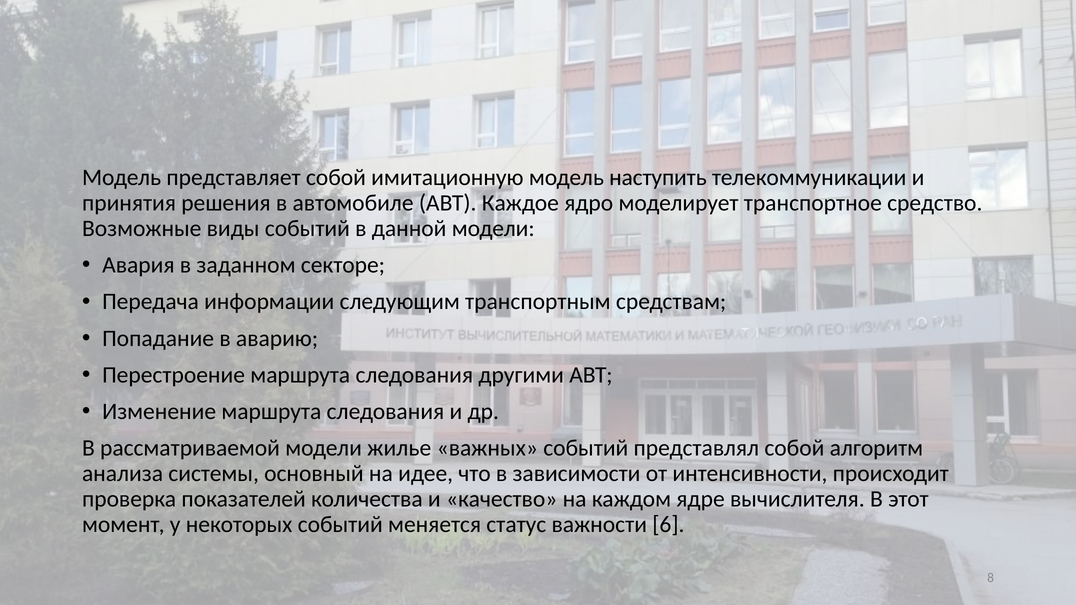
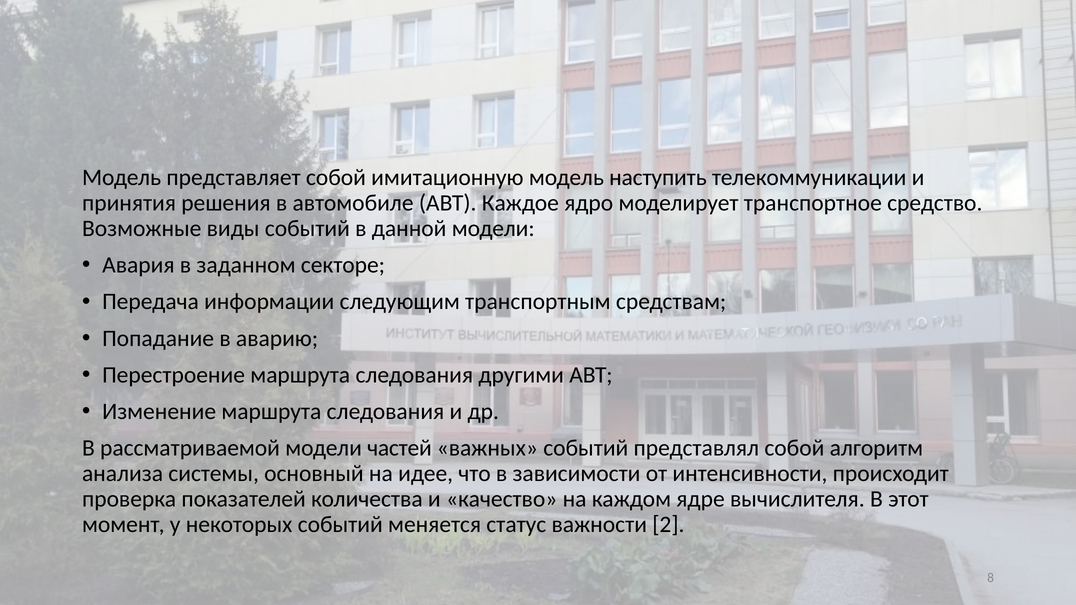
жилье: жилье -> частей (399, 448)
6: 6 -> 2 (668, 525)
